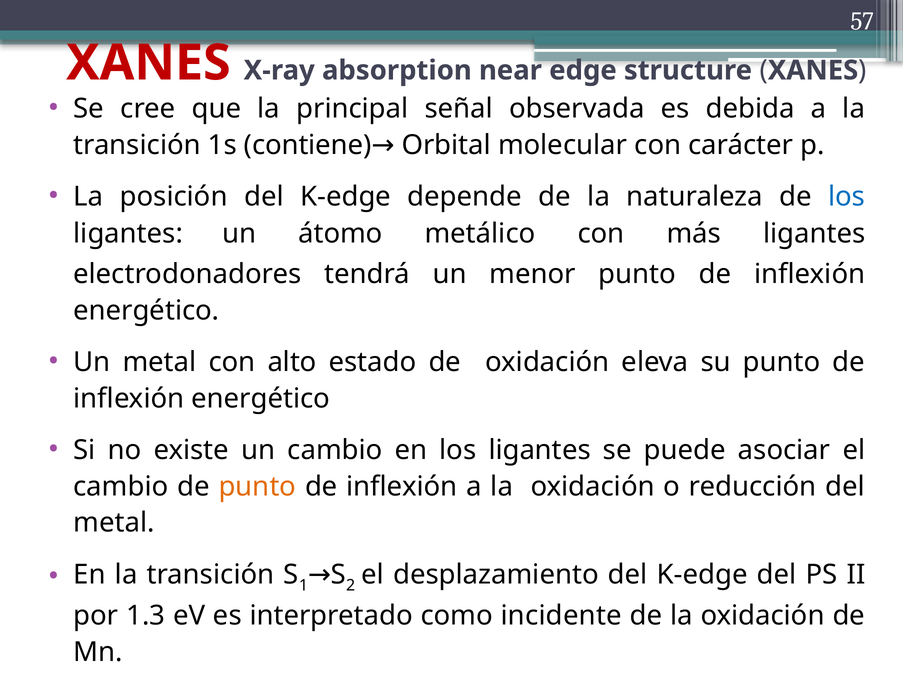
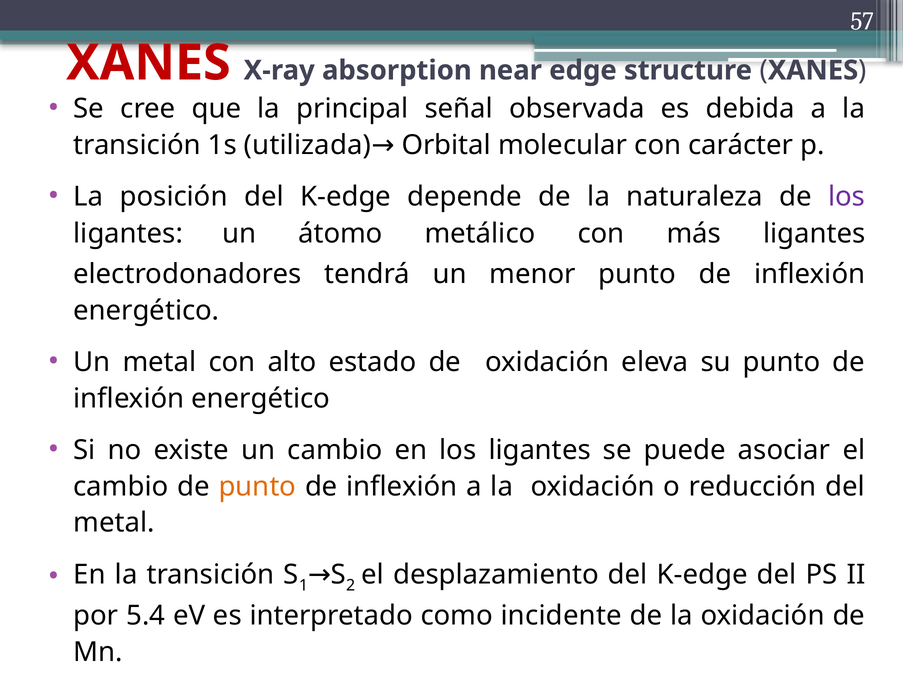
contiene: contiene -> utilizada (307, 145)
los colour: blue -> purple (847, 197)
1.3: 1.3 -> 5.4 (146, 616)
